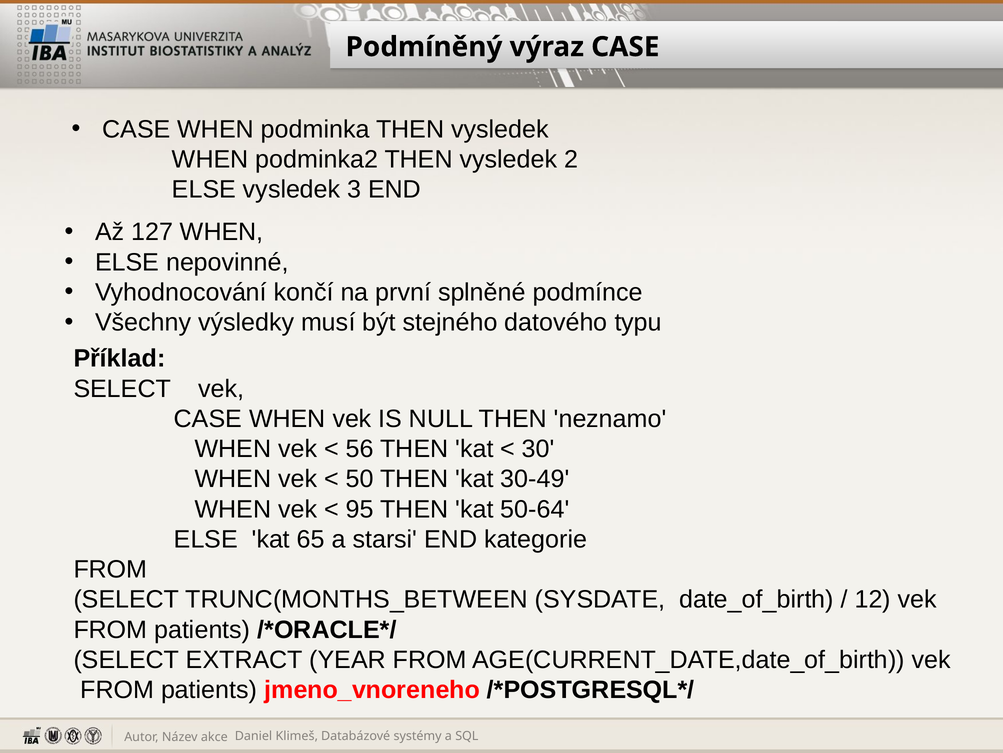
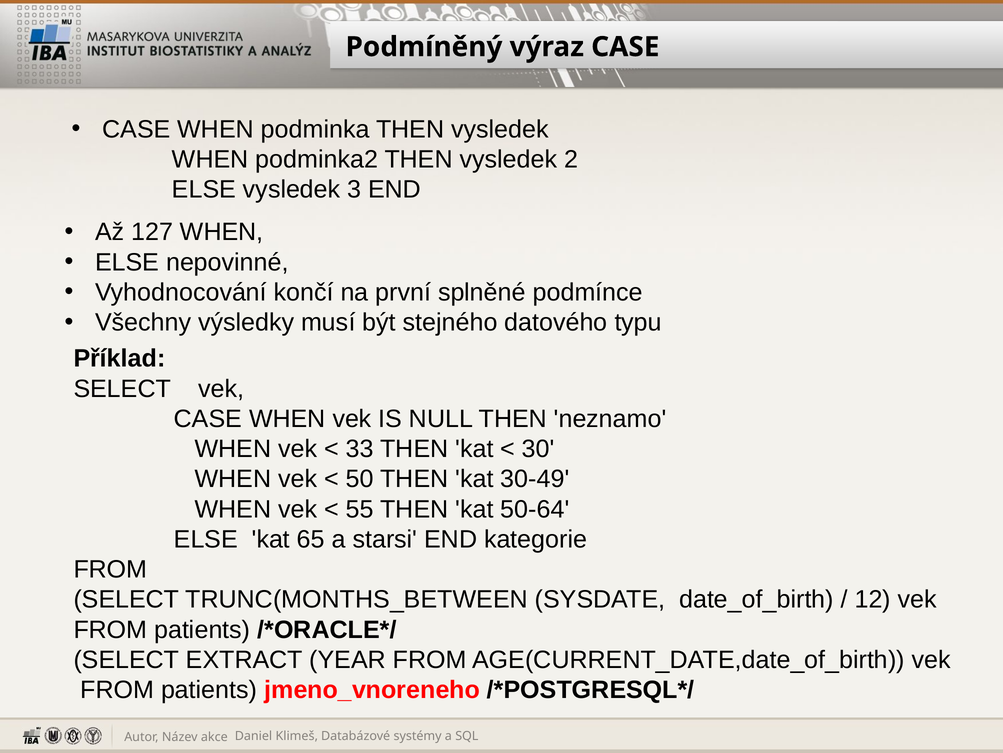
56: 56 -> 33 (360, 449)
95: 95 -> 55 (360, 509)
